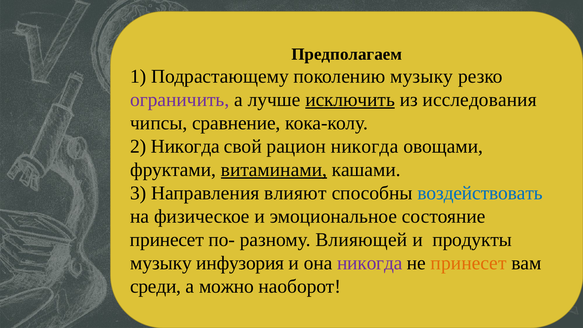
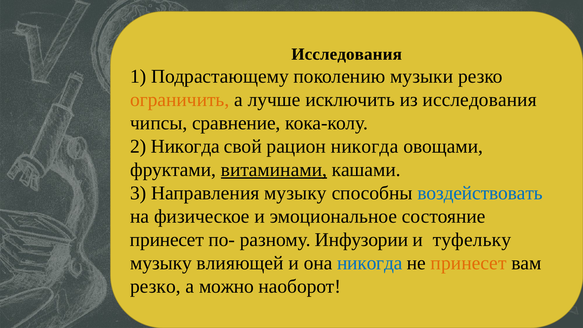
Предполагаем: Предполагаем -> Исследования (347, 54)
поколению музыку: музыку -> музыки (422, 76)
ограничить colour: purple -> orange (180, 100)
исключить underline: present -> none (350, 100)
Направления влияют: влияют -> музыку (295, 193)
Влияющей: Влияющей -> Инфузории (362, 240)
продукты: продукты -> туфельку (472, 240)
инфузория: инфузория -> влияющей (240, 263)
никогда colour: purple -> blue (370, 263)
среди: среди -> резко (155, 286)
